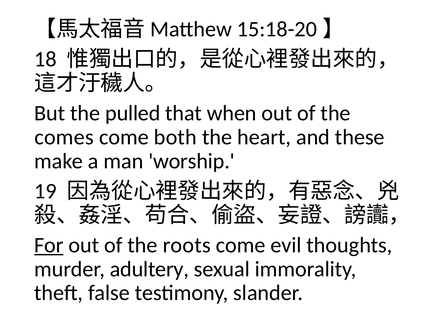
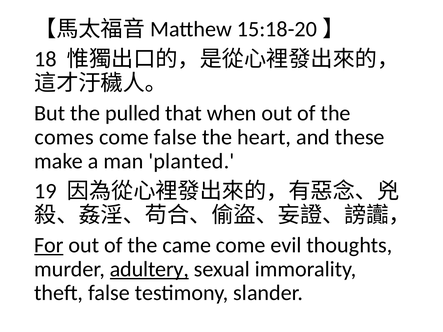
come both: both -> false (175, 137)
worship: worship -> planted (191, 161)
roots: roots -> came (187, 245)
adultery underline: none -> present (149, 269)
